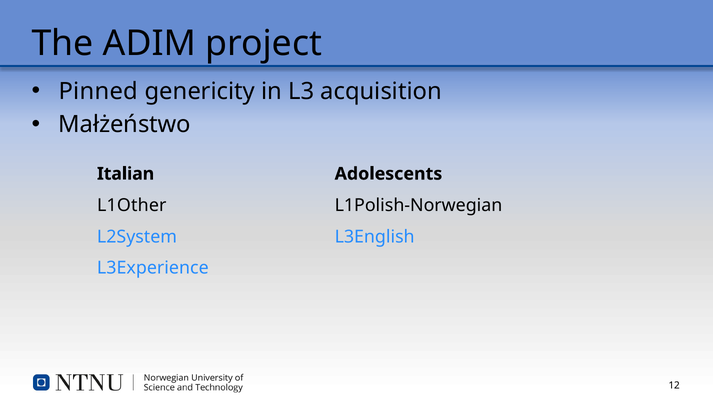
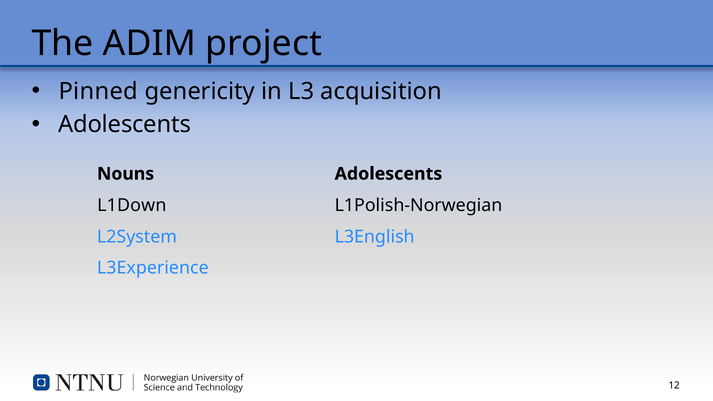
Małżeństwo: Małżeństwo -> Adolescents (125, 125)
Italian: Italian -> Nouns (126, 174)
L1Other: L1Other -> L1Down (132, 205)
